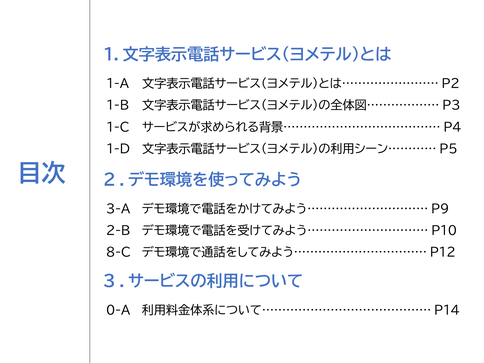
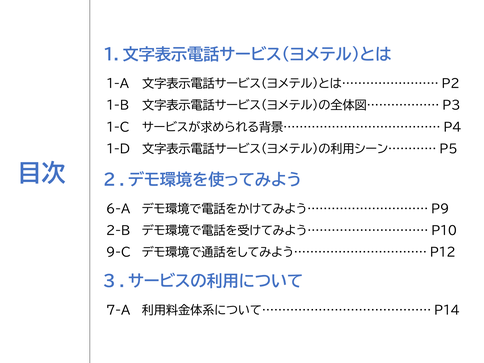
3-A: 3-A -> 6-A (118, 209)
8-C: 8-C -> 9-C (118, 253)
0-A: 0-A -> 7-A (118, 310)
